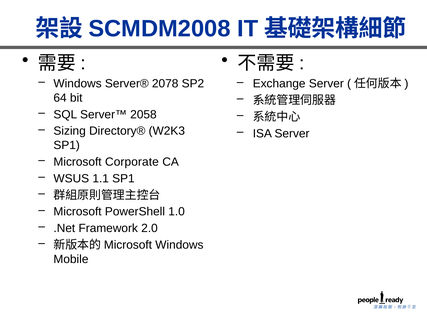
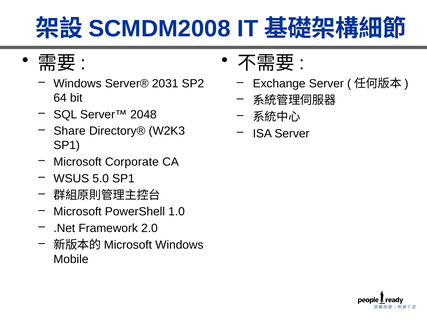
2078: 2078 -> 2031 (165, 84)
2058: 2058 -> 2048 (143, 115)
Sizing: Sizing -> Share (70, 131)
1.1: 1.1 -> 5.0 (101, 179)
